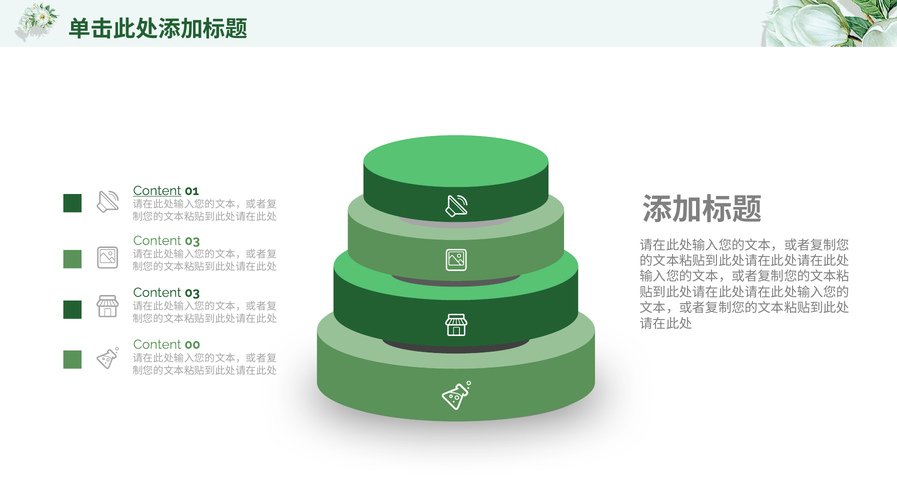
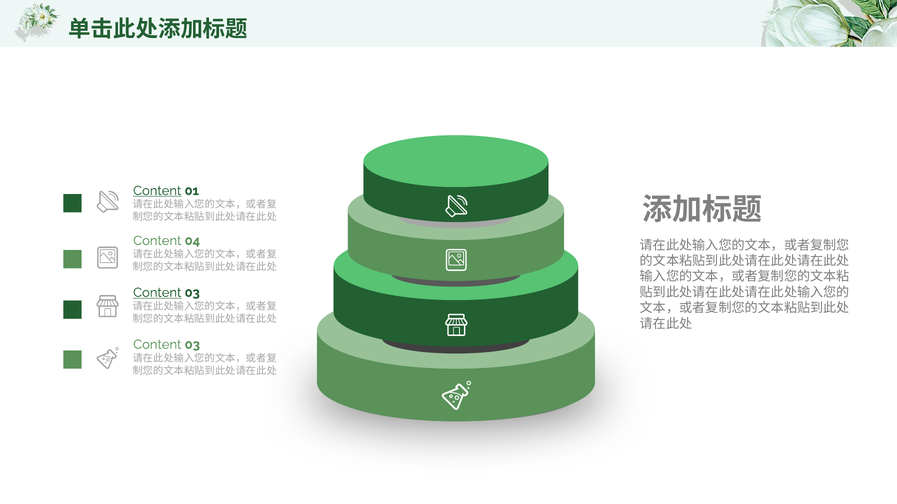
03: 03 -> 04 (192, 241)
Content underline: none -> present (157, 293)
00: 00 -> 03 (192, 345)
